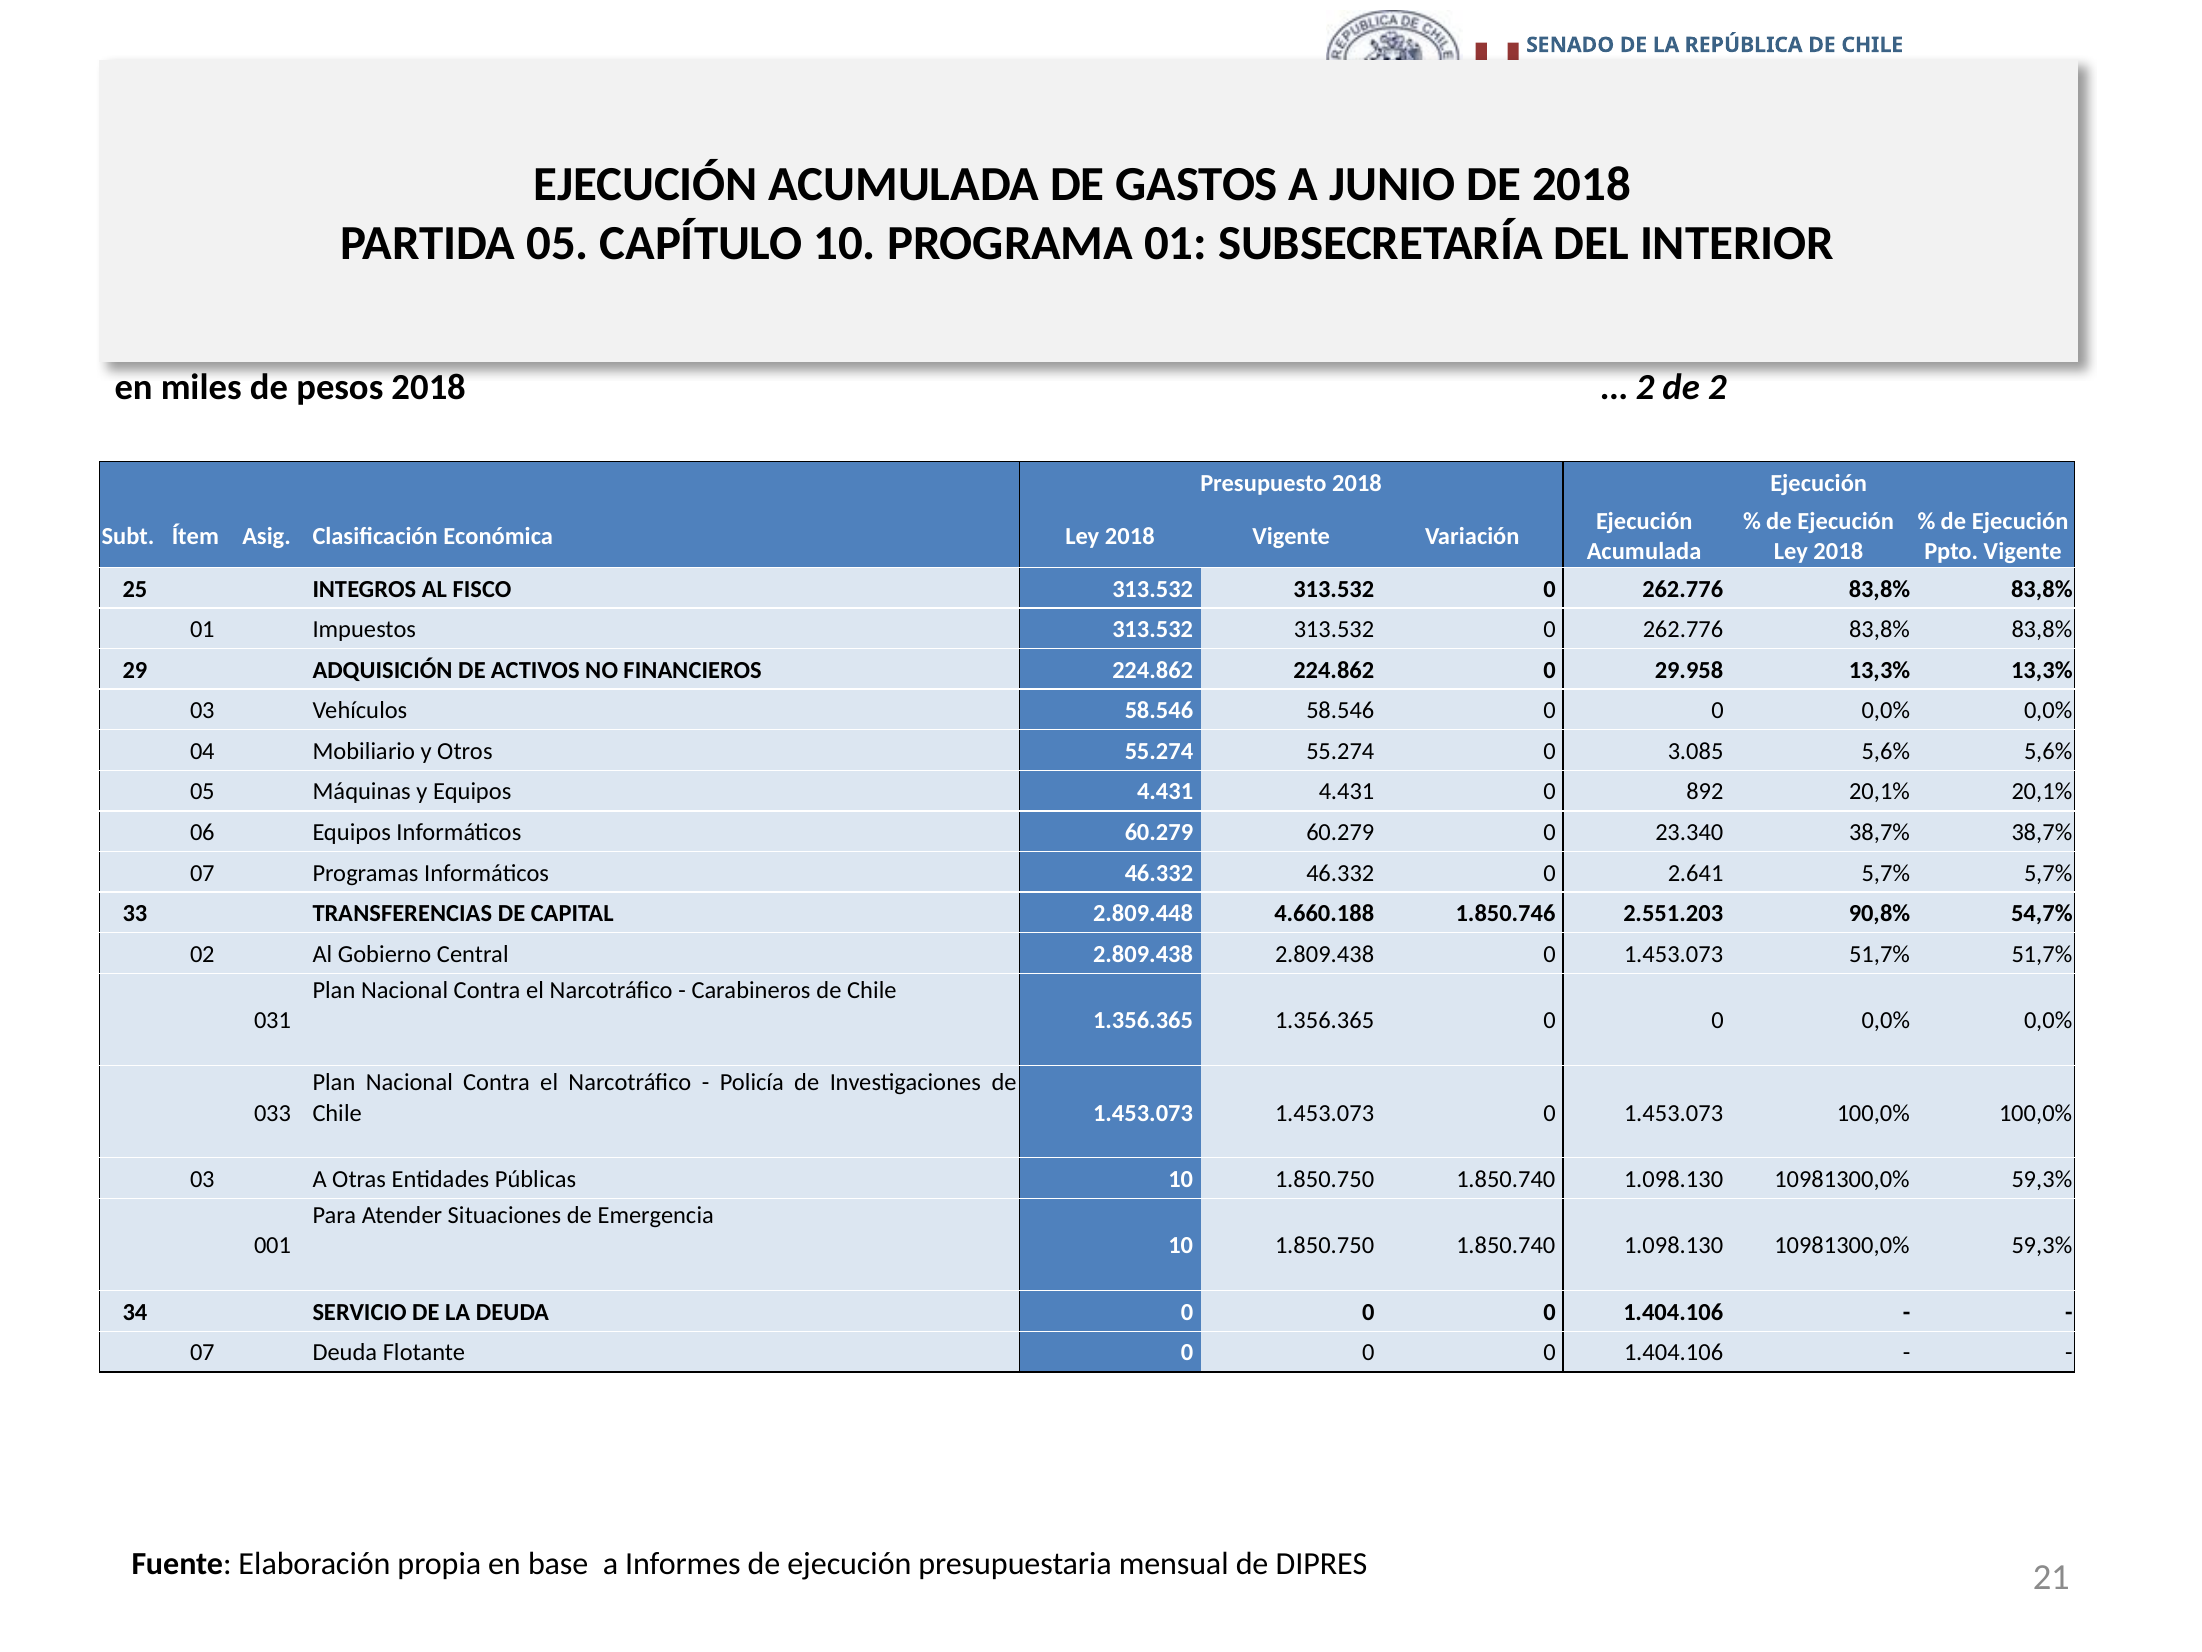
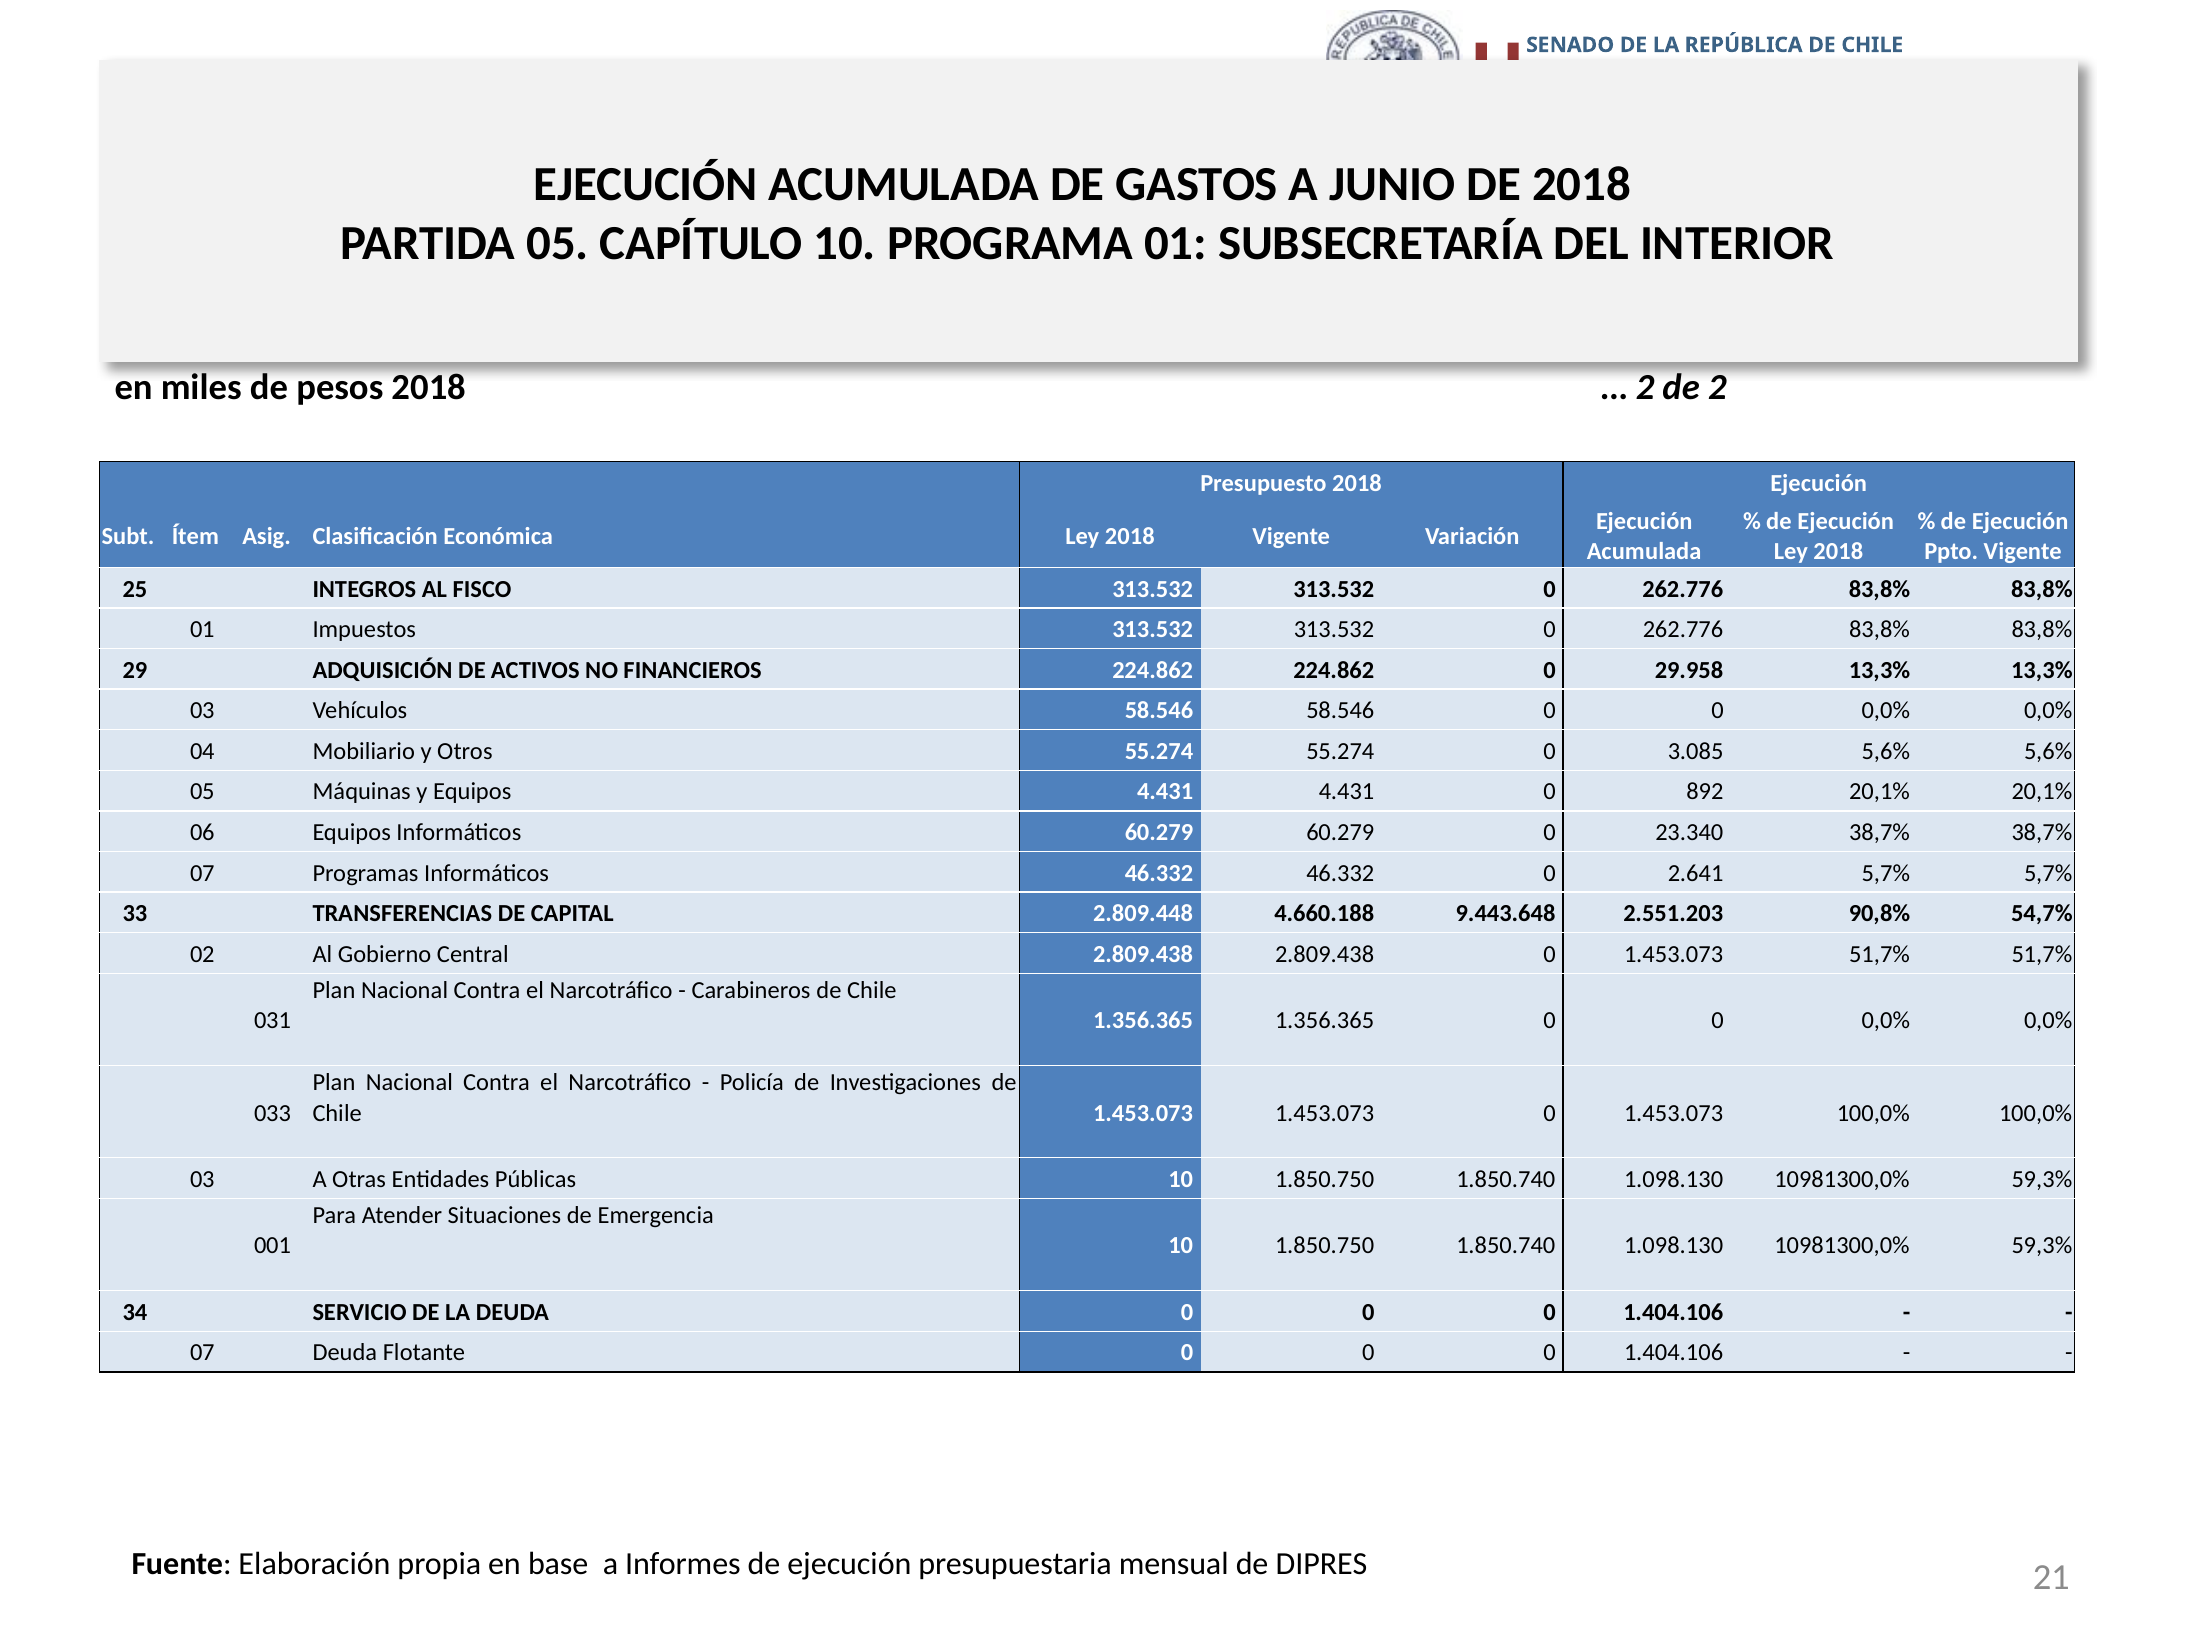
1.850.746: 1.850.746 -> 9.443.648 (1505, 913)
